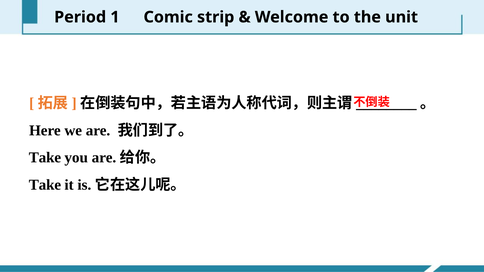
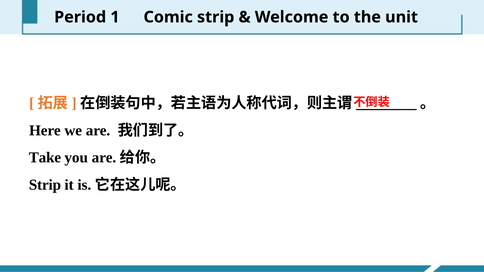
Take: Take -> Strip (45, 185)
